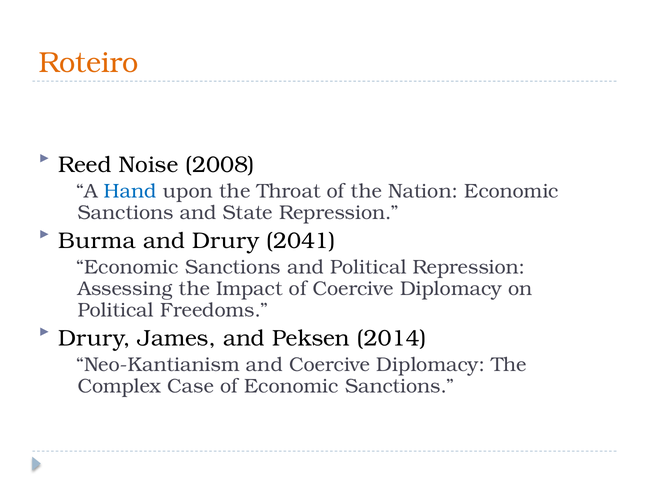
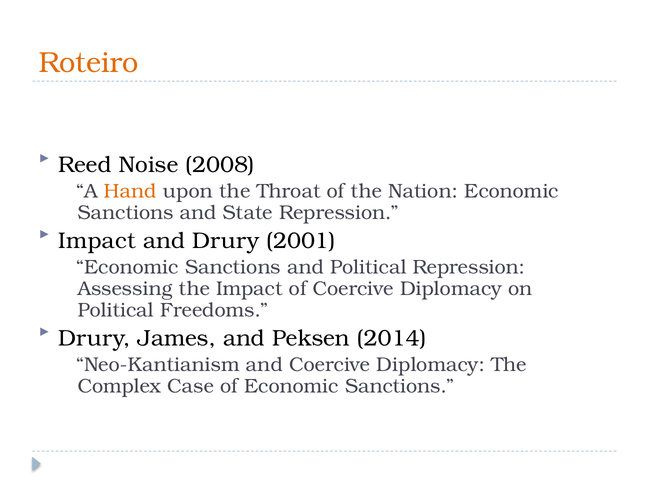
Hand colour: blue -> orange (130, 191)
Burma: Burma -> Impact (97, 241)
2041: 2041 -> 2001 (301, 241)
